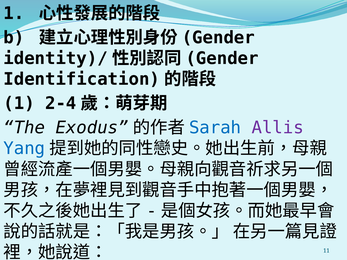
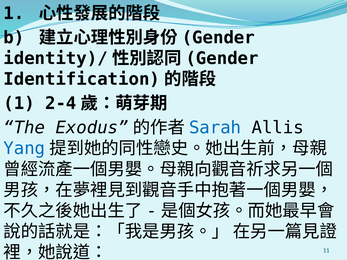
Allis colour: purple -> black (278, 128)
